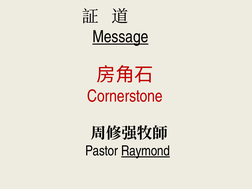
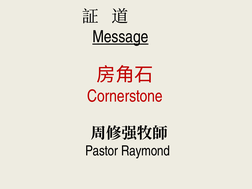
Raymond underline: present -> none (145, 151)
